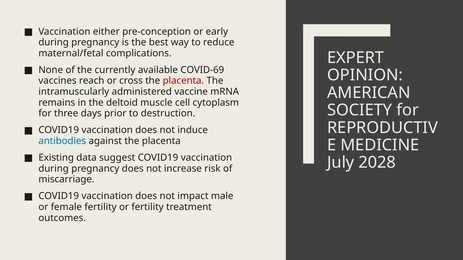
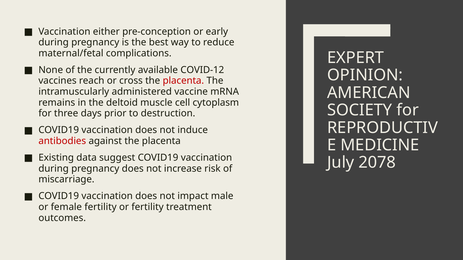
COVID-69: COVID-69 -> COVID-12 (202, 70)
antibodies colour: blue -> red (62, 141)
2028: 2028 -> 2078 (377, 163)
